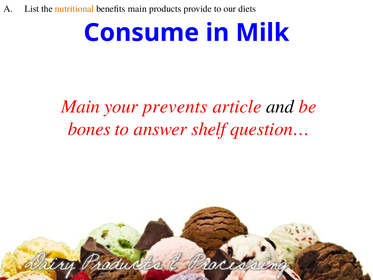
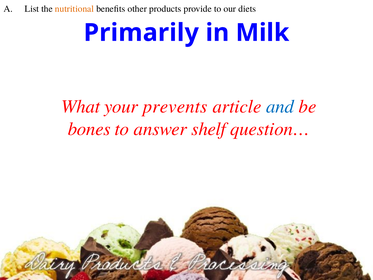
benefits main: main -> other (137, 9)
Consume: Consume -> Primarily (141, 33)
Main: Main -> What (81, 106)
and colour: black -> blue (280, 106)
